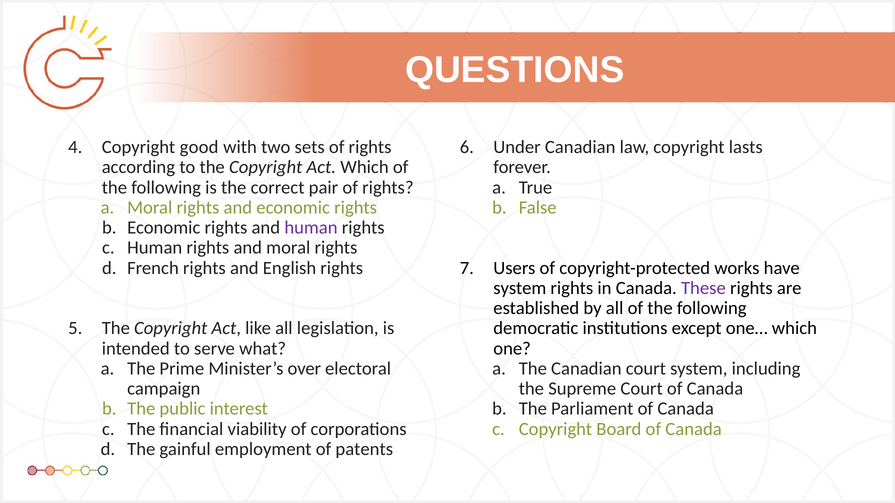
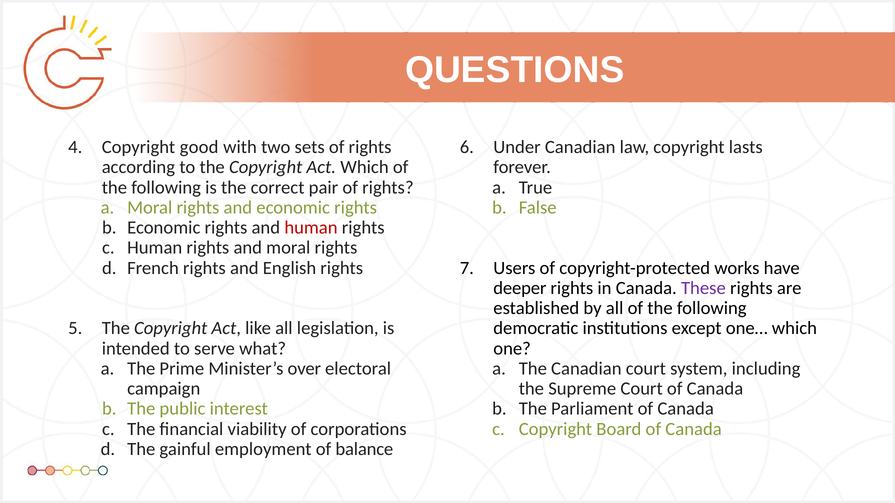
human colour: purple -> red (311, 228)
system: system -> deeper (520, 288)
patents: patents -> balance (364, 449)
